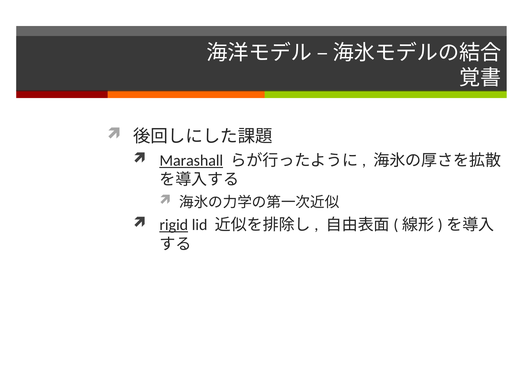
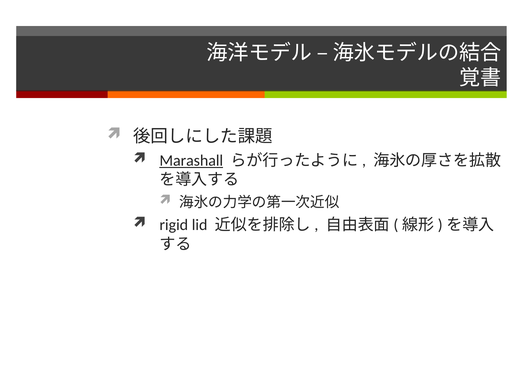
rigid underline: present -> none (174, 225)
